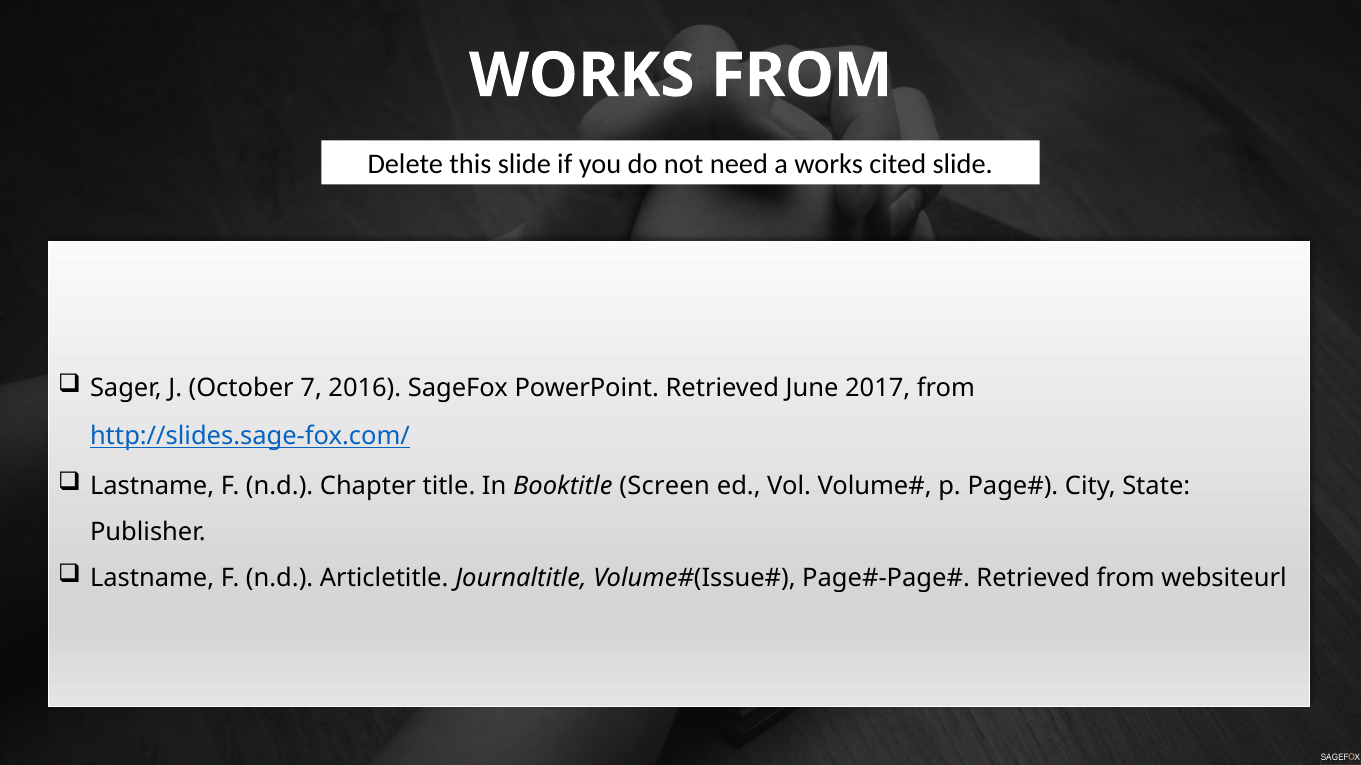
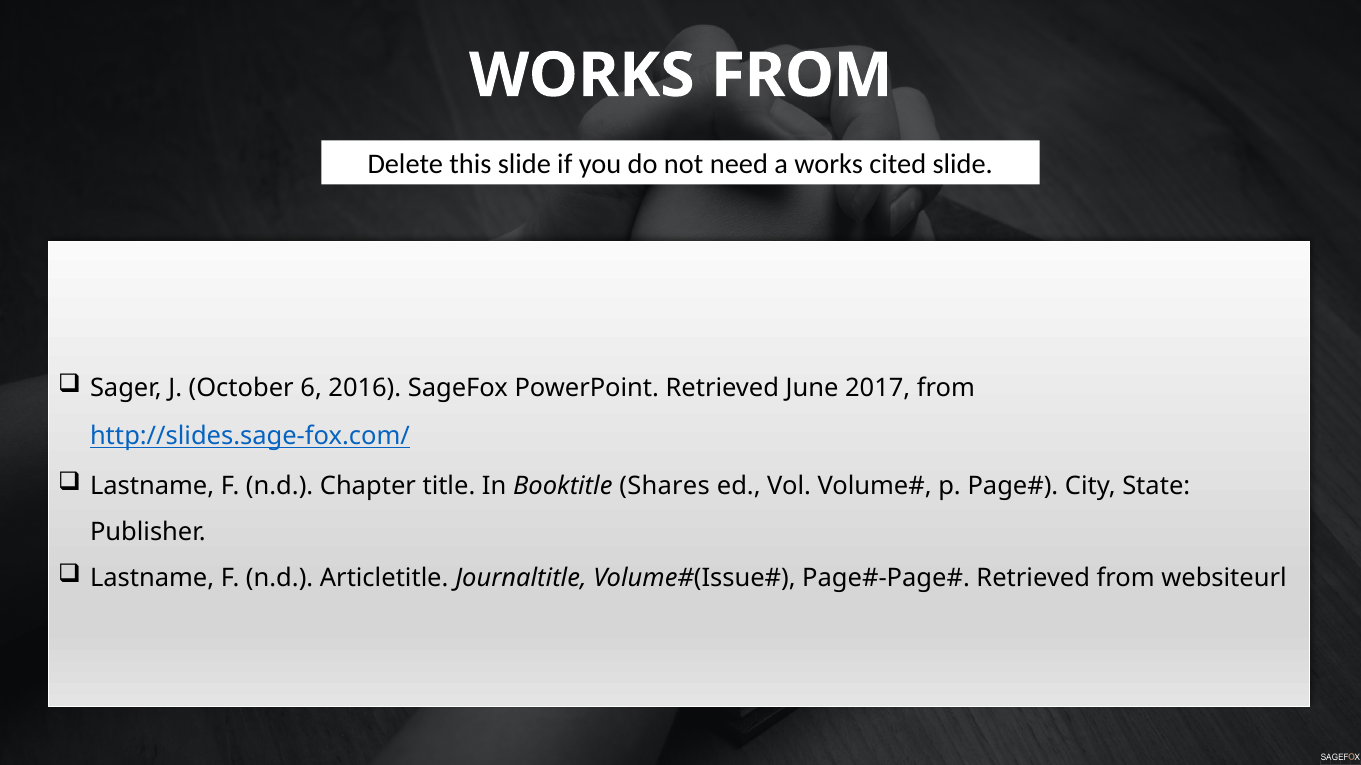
7: 7 -> 6 (311, 388)
Screen: Screen -> Shares (665, 486)
